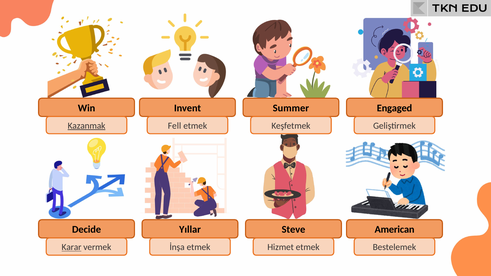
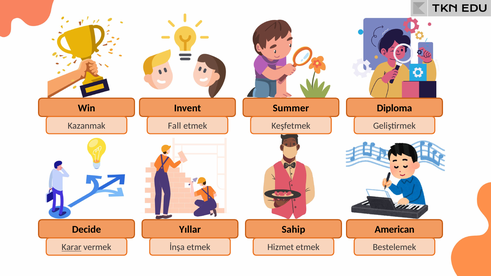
Engaged: Engaged -> Diploma (395, 108)
Kazanmak underline: present -> none (87, 126)
Fell: Fell -> Fall (174, 126)
Steve: Steve -> Sahip (293, 230)
